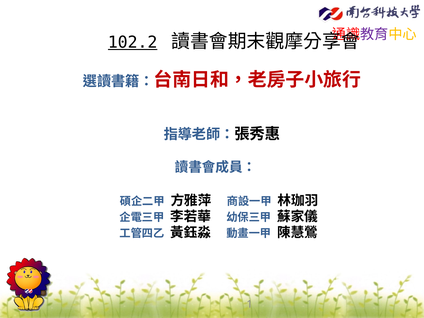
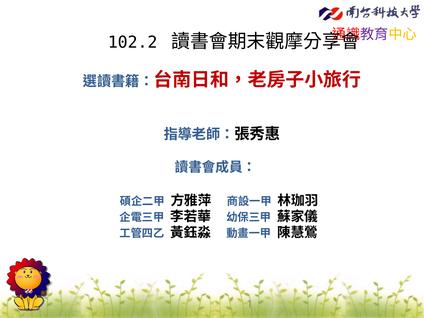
102.2 underline: present -> none (133, 43)
